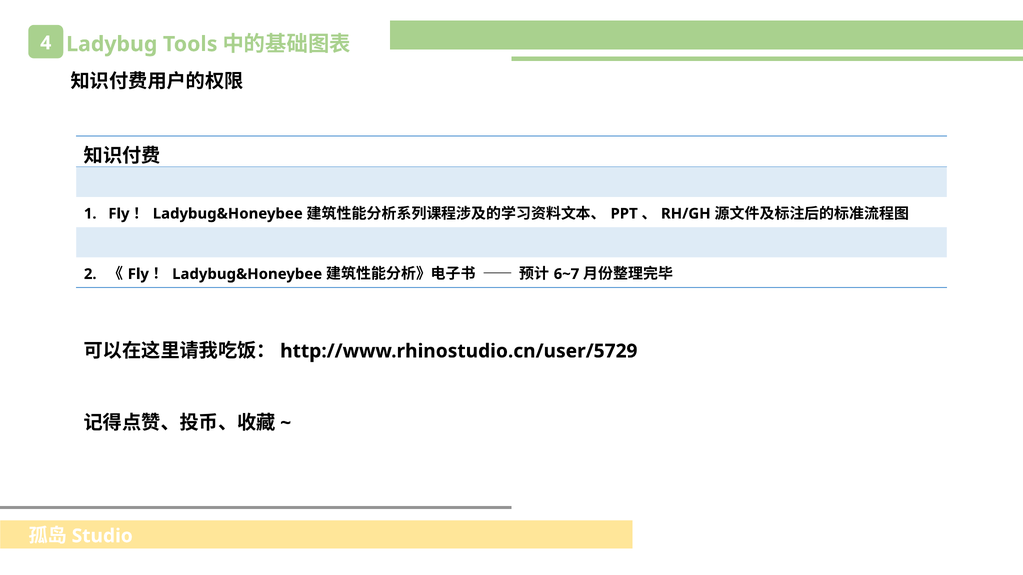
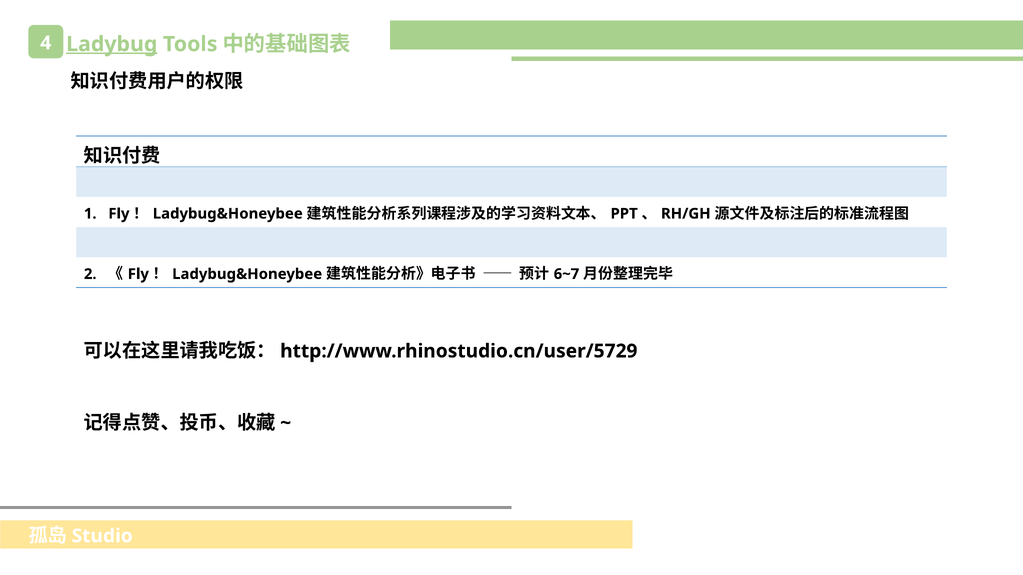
Ladybug underline: none -> present (112, 44)
